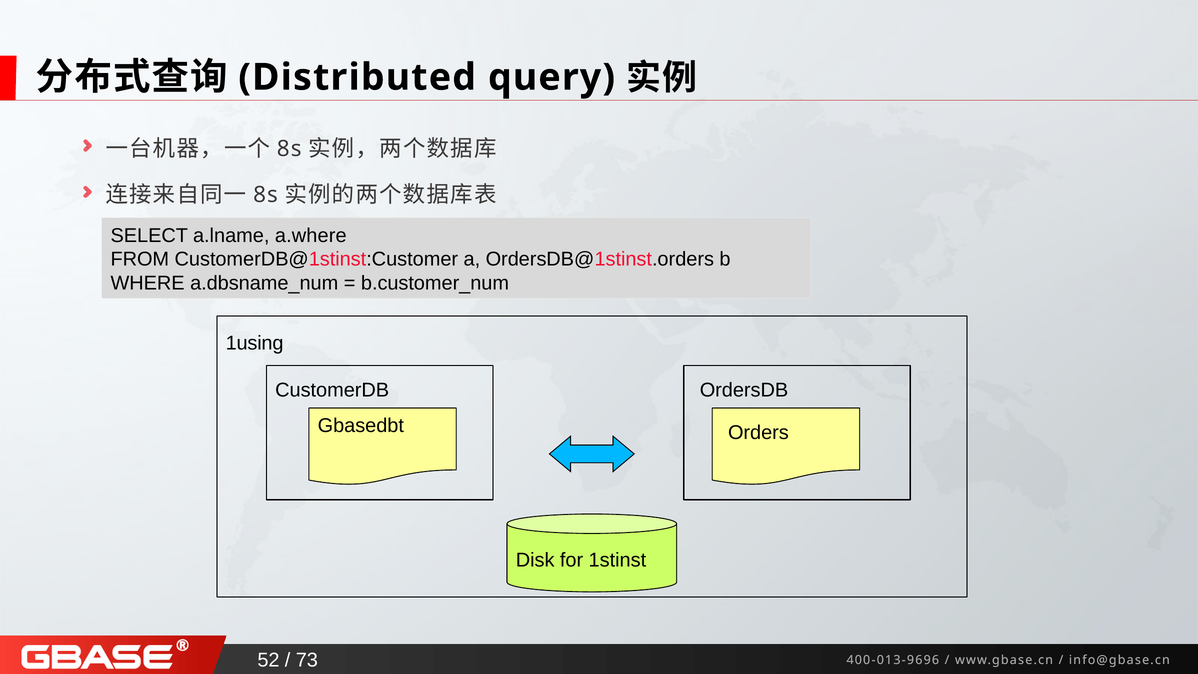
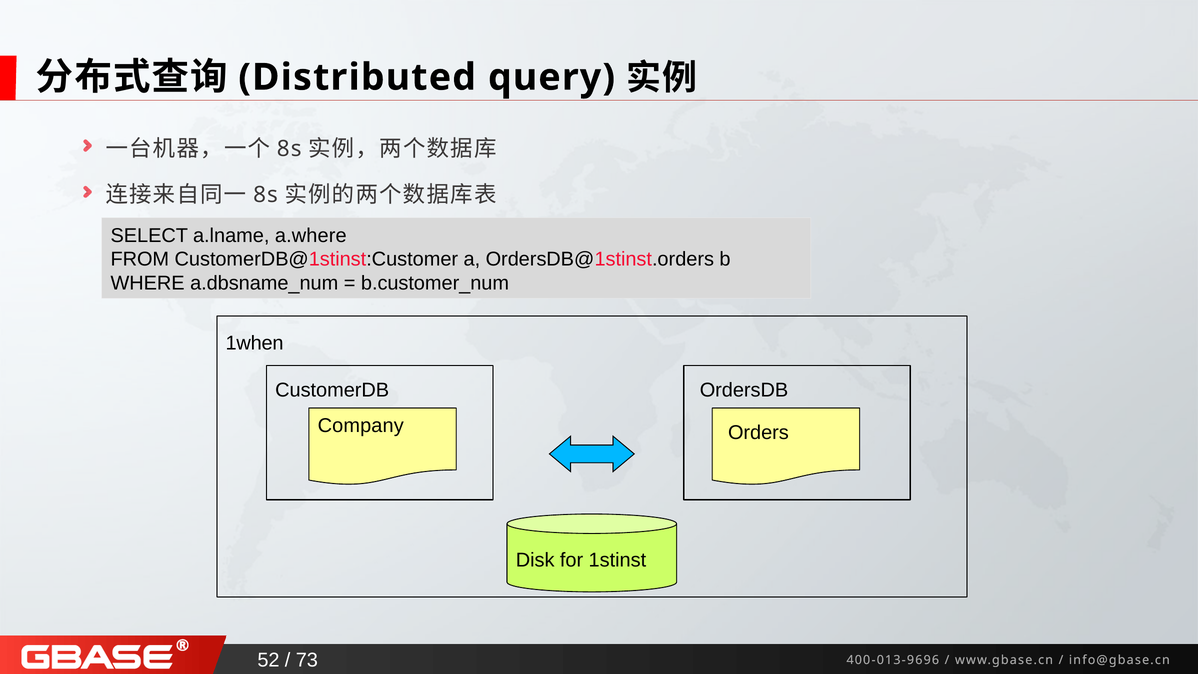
1using: 1using -> 1when (255, 343)
Gbasedbt: Gbasedbt -> Company (361, 426)
